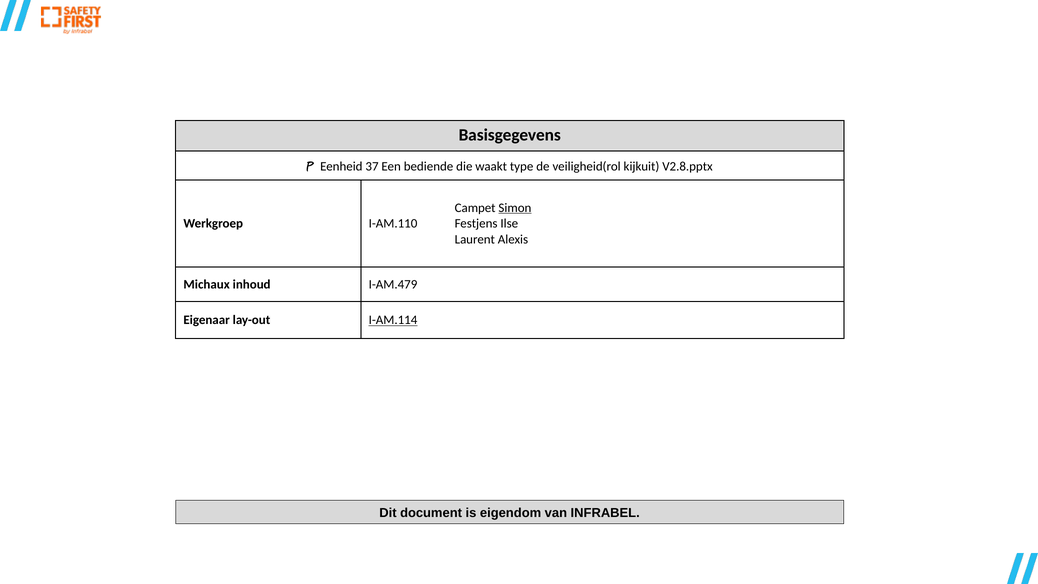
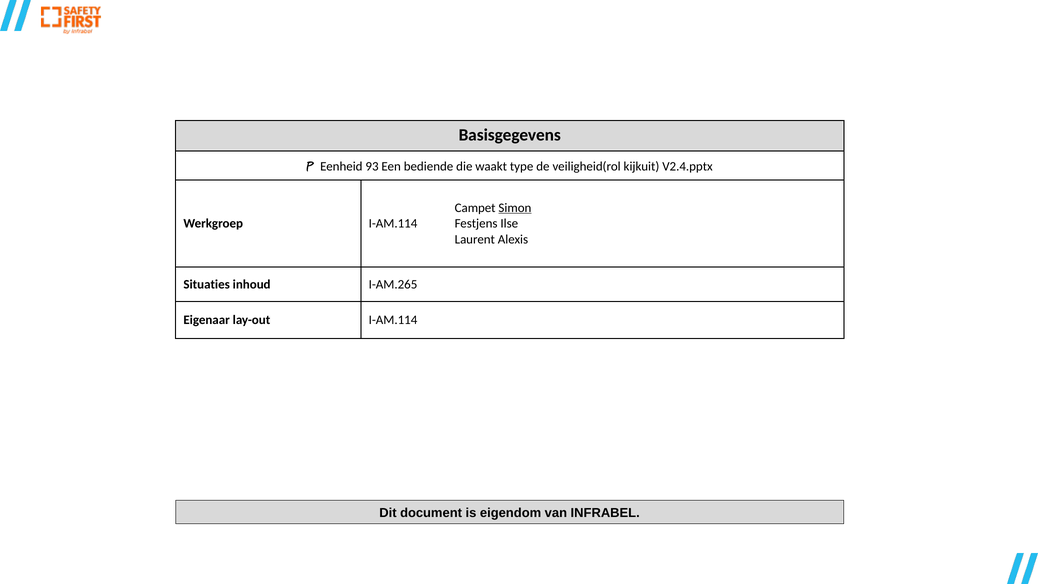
37: 37 -> 93 (372, 166)
V2.8.pptx: V2.8.pptx -> V2.4.pptx (687, 166)
Werkgroep I-AM.110: I-AM.110 -> I-AM.114 (393, 224)
Michaux: Michaux -> Situaties (207, 284)
I-AM.479: I-AM.479 -> I-AM.265 (393, 284)
I-AM.114 underline: present -> none (393, 320)
